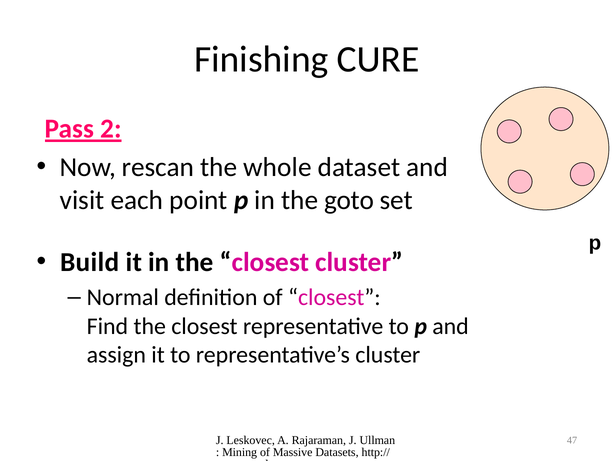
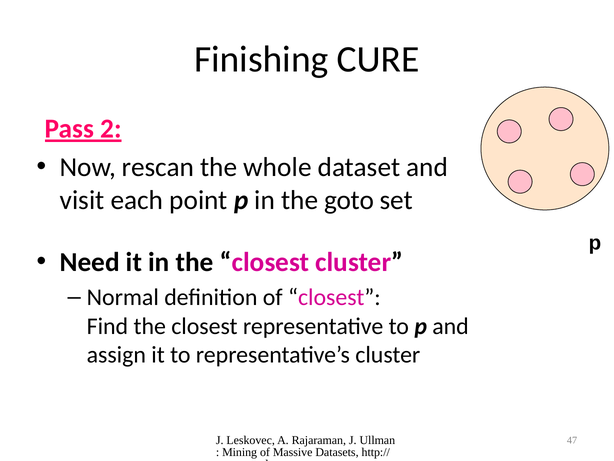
Build: Build -> Need (90, 262)
